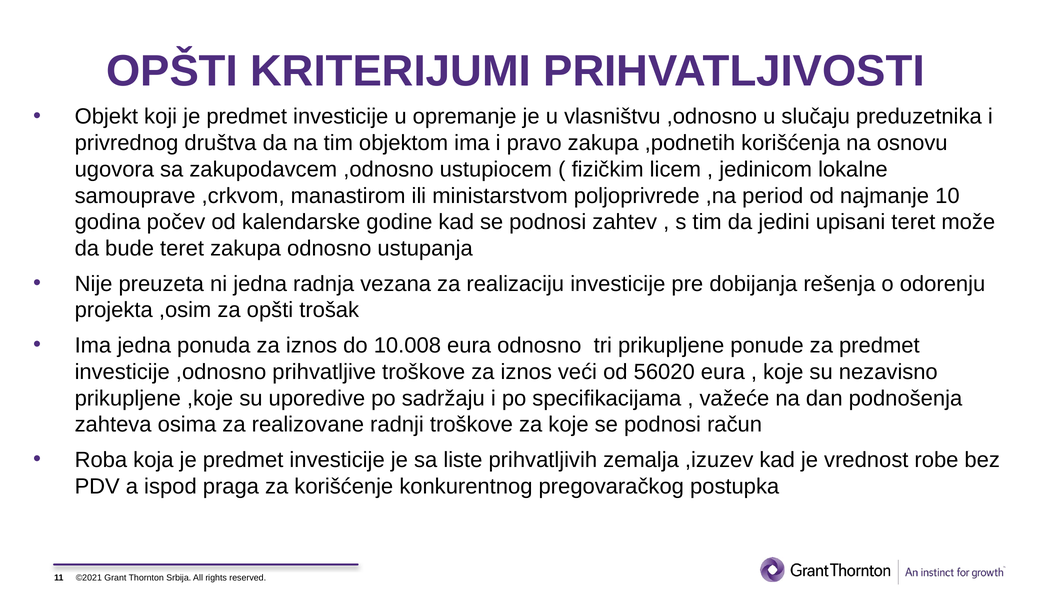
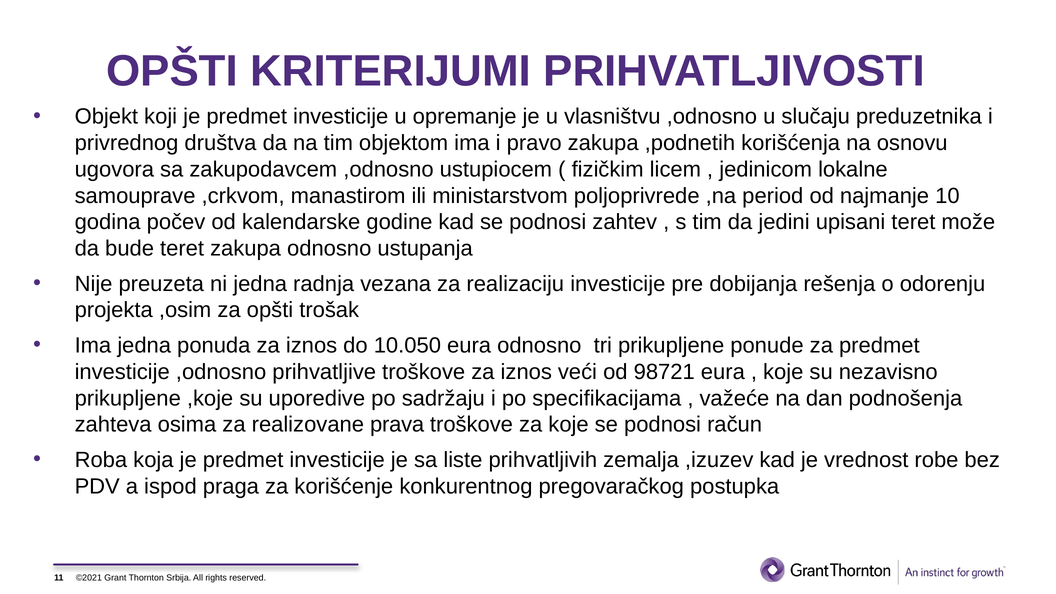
10.008: 10.008 -> 10.050 (407, 345)
56020: 56020 -> 98721 (664, 372)
radnji: radnji -> prava (397, 425)
